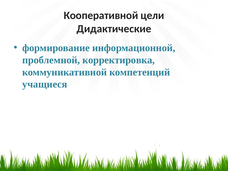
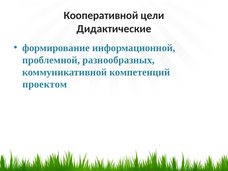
корректировка: корректировка -> разнообразных (119, 60)
учащиеся: учащиеся -> проектом (45, 84)
